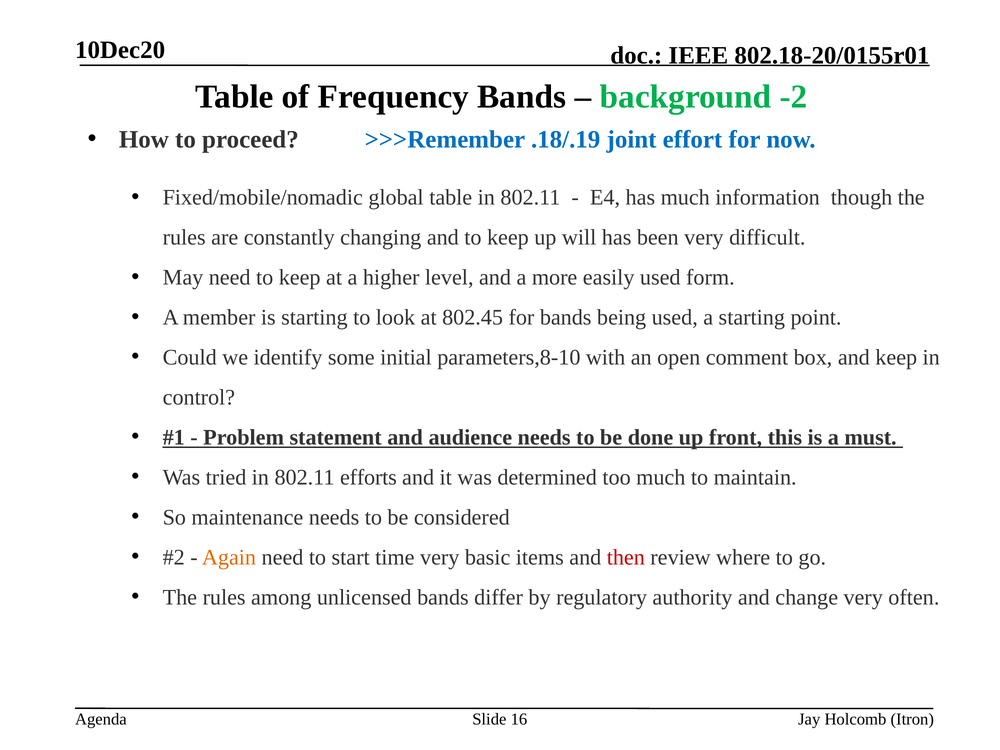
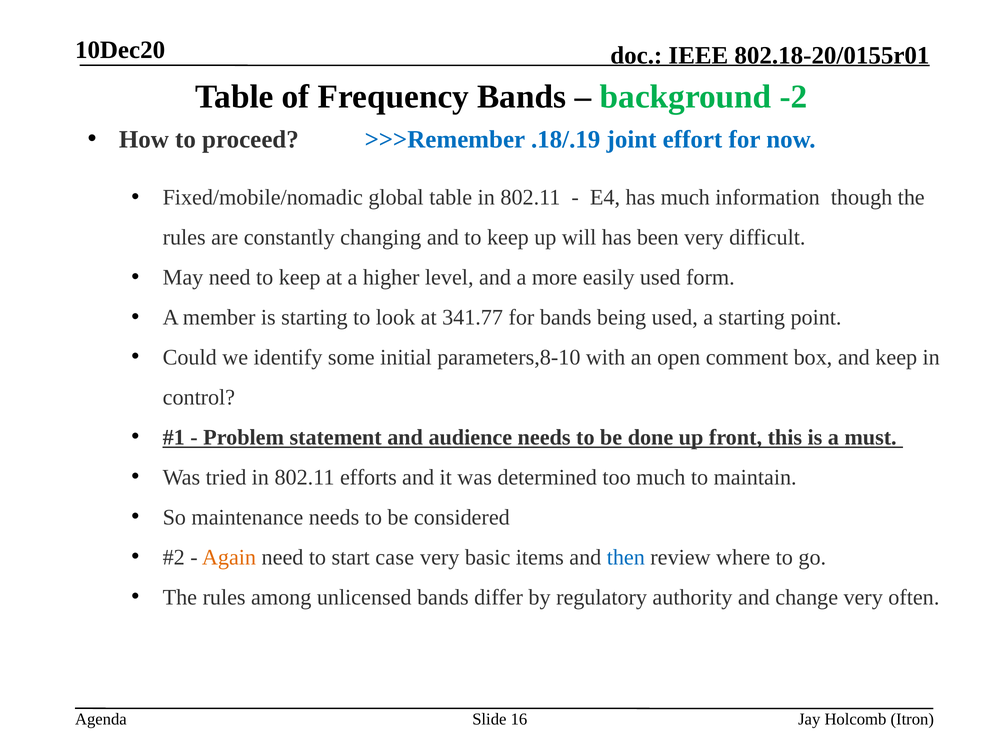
802.45: 802.45 -> 341.77 (473, 317)
time: time -> case (395, 557)
then colour: red -> blue (626, 557)
